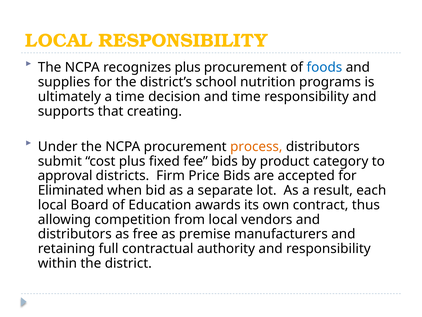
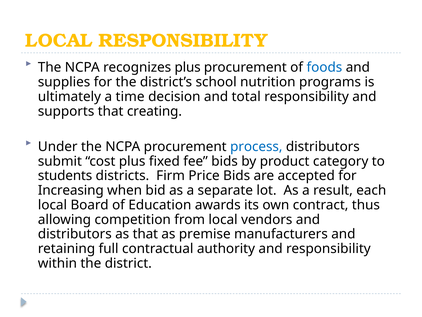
and time: time -> total (246, 96)
process colour: orange -> blue (256, 146)
approval: approval -> students (65, 176)
Eliminated: Eliminated -> Increasing (71, 190)
as free: free -> that (145, 234)
